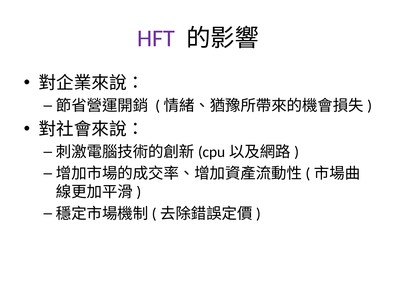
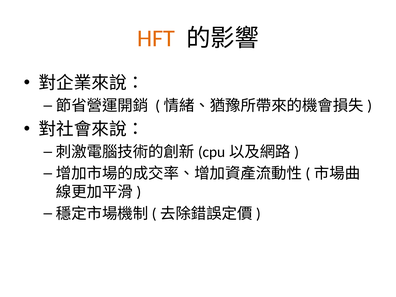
HFT colour: purple -> orange (156, 38)
